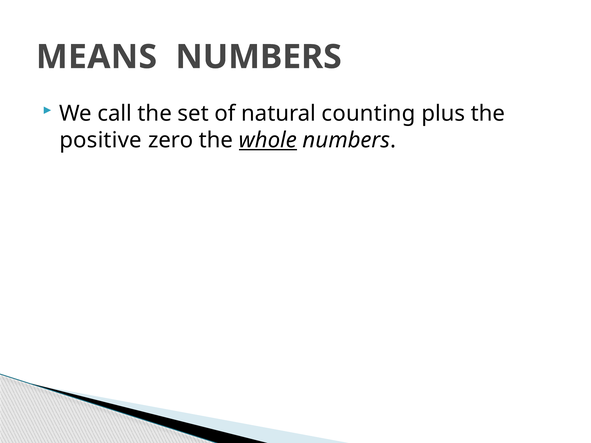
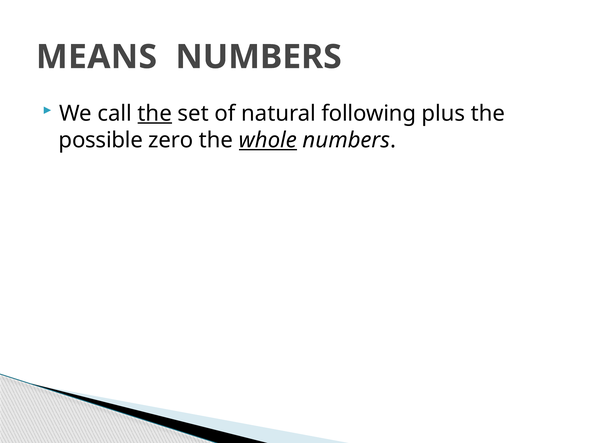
the underline: none -> present (155, 114)
counting: counting -> following (369, 114)
positive: positive -> possible (101, 140)
